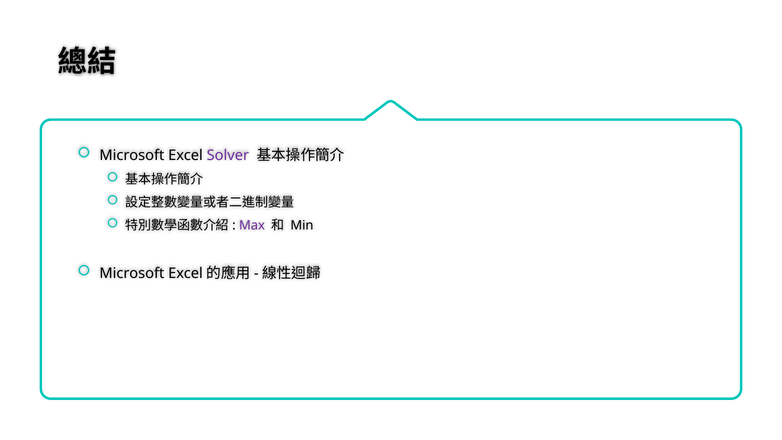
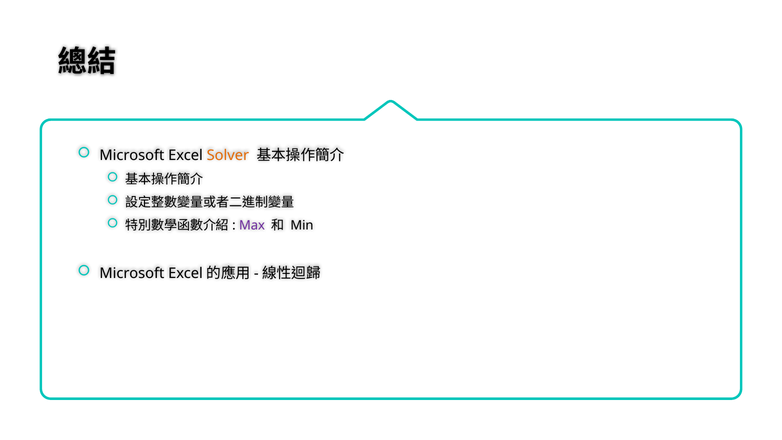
Solver colour: purple -> orange (228, 155)
